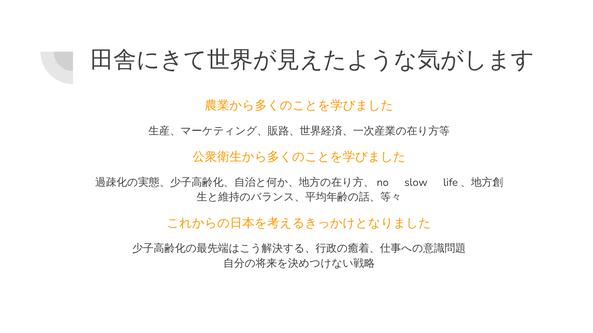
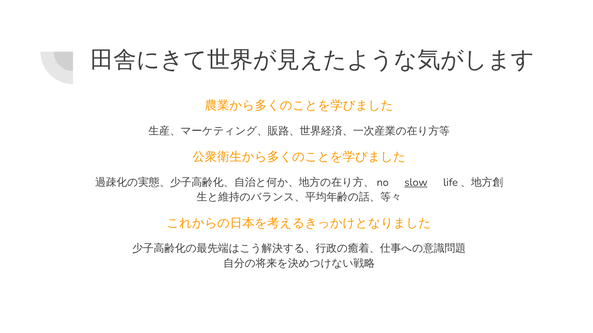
slow underline: none -> present (416, 183)
